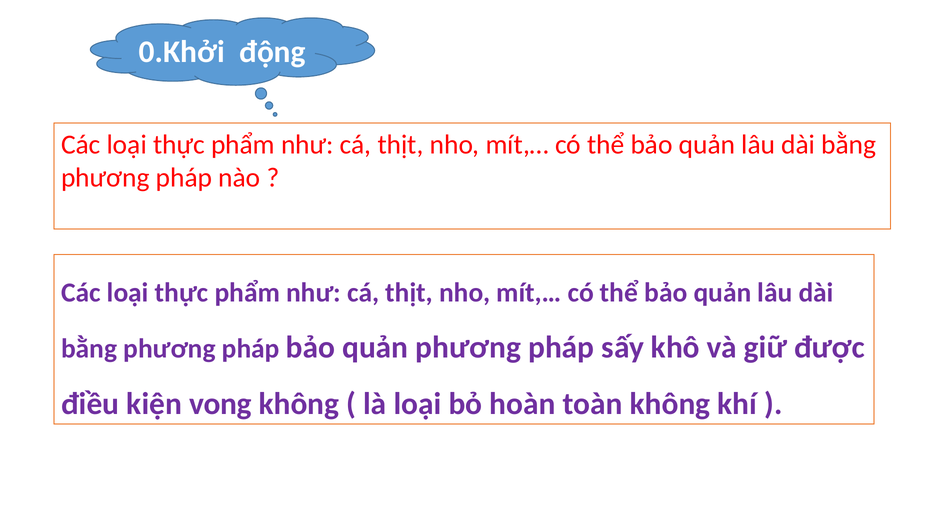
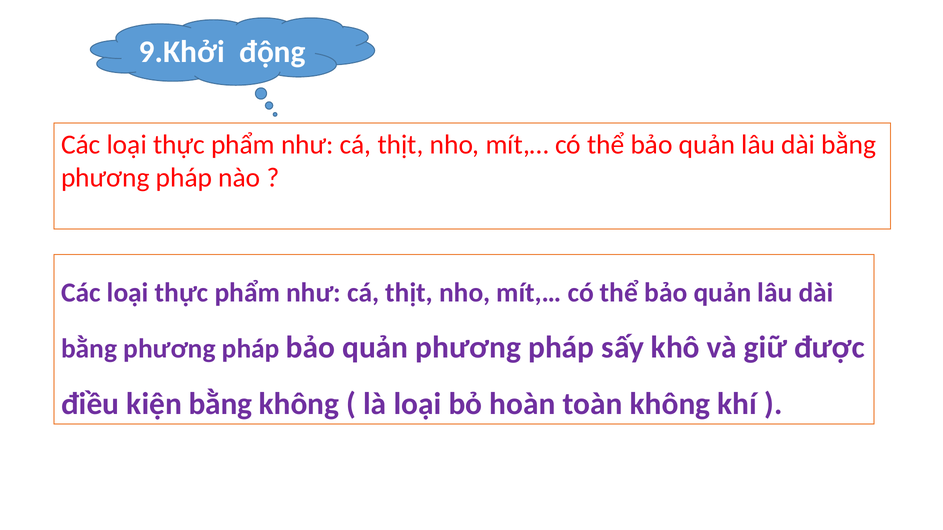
0.Khởi: 0.Khởi -> 9.Khởi (182, 52)
kiện vong: vong -> bằng (220, 404)
